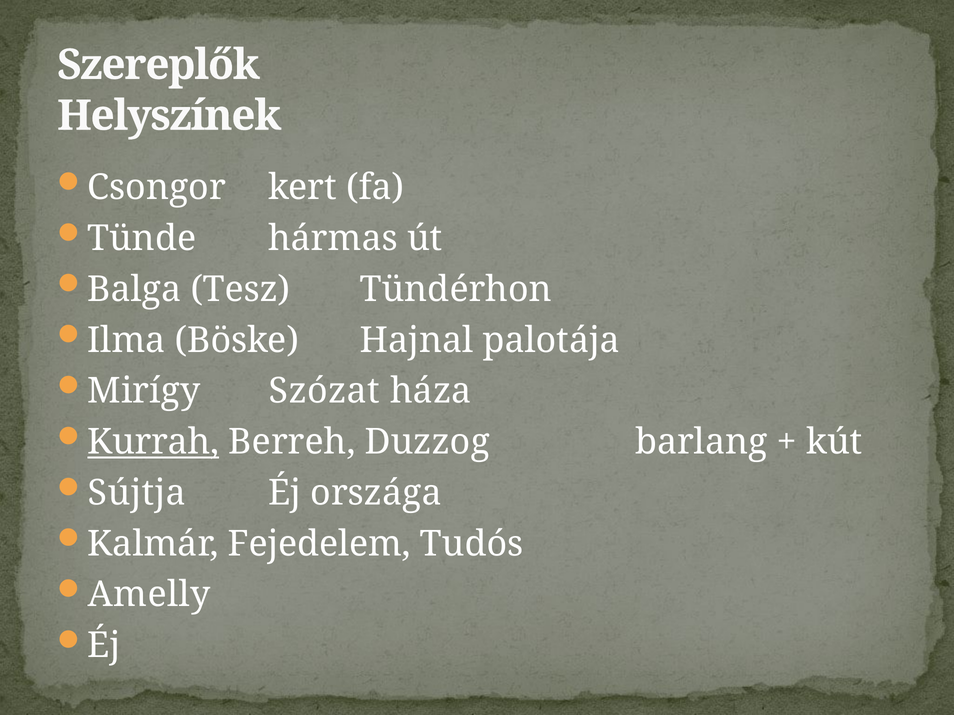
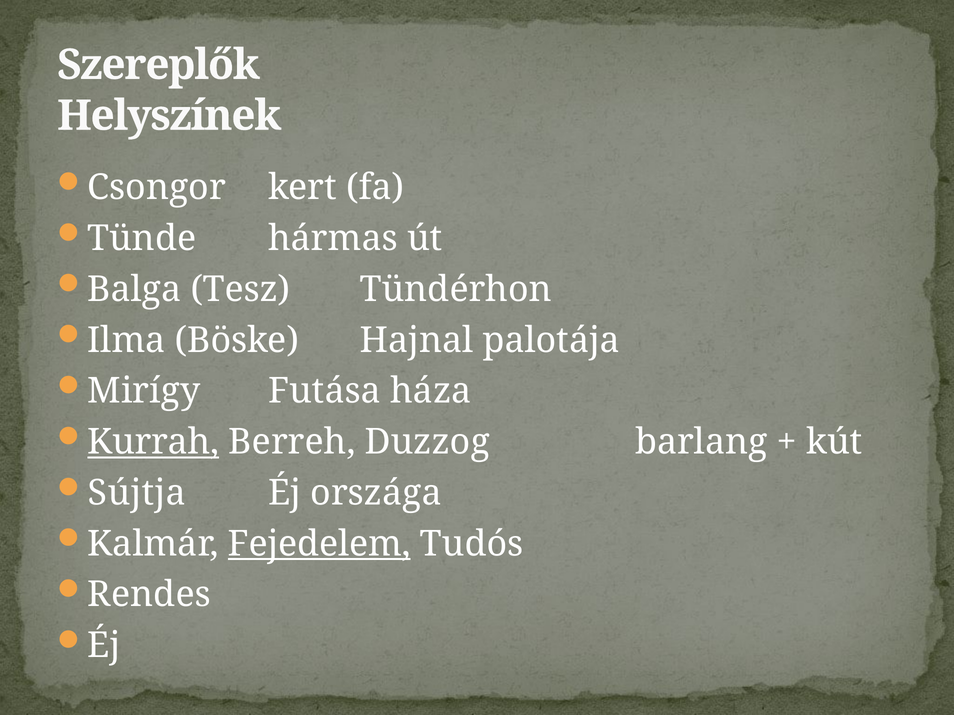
Szózat: Szózat -> Futása (325, 391)
Fejedelem underline: none -> present (319, 544)
Amelly: Amelly -> Rendes (149, 595)
